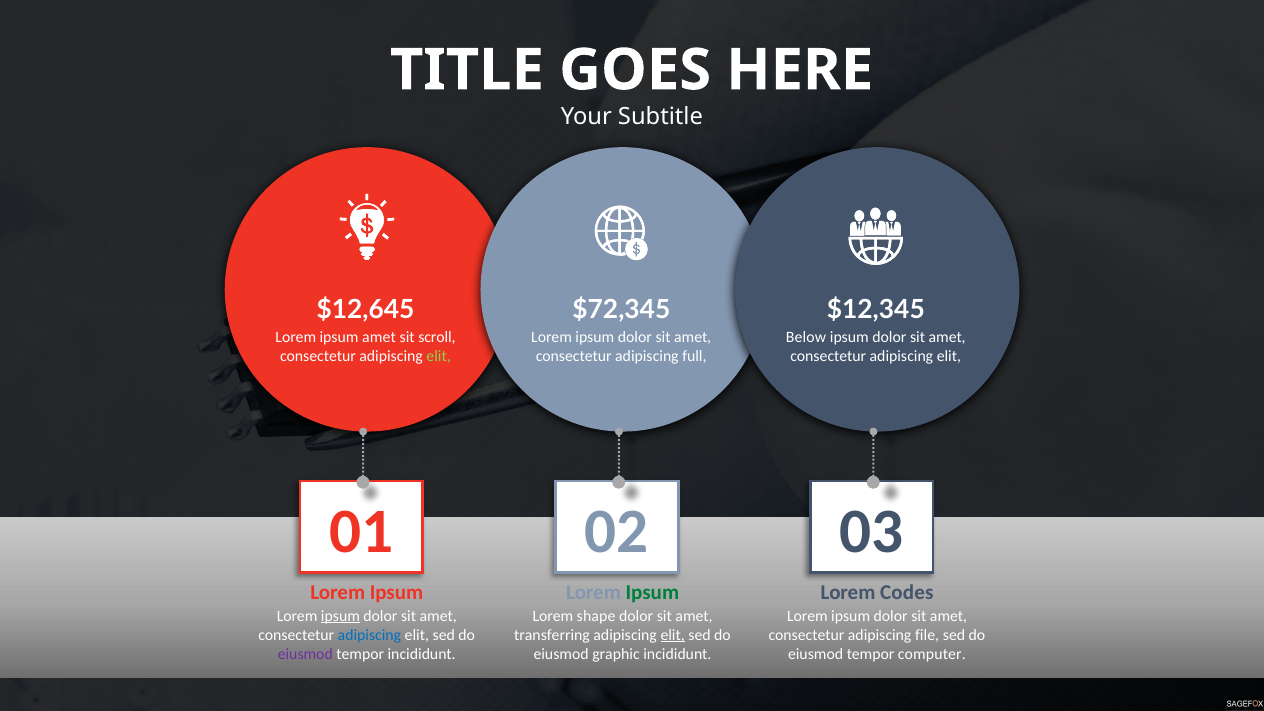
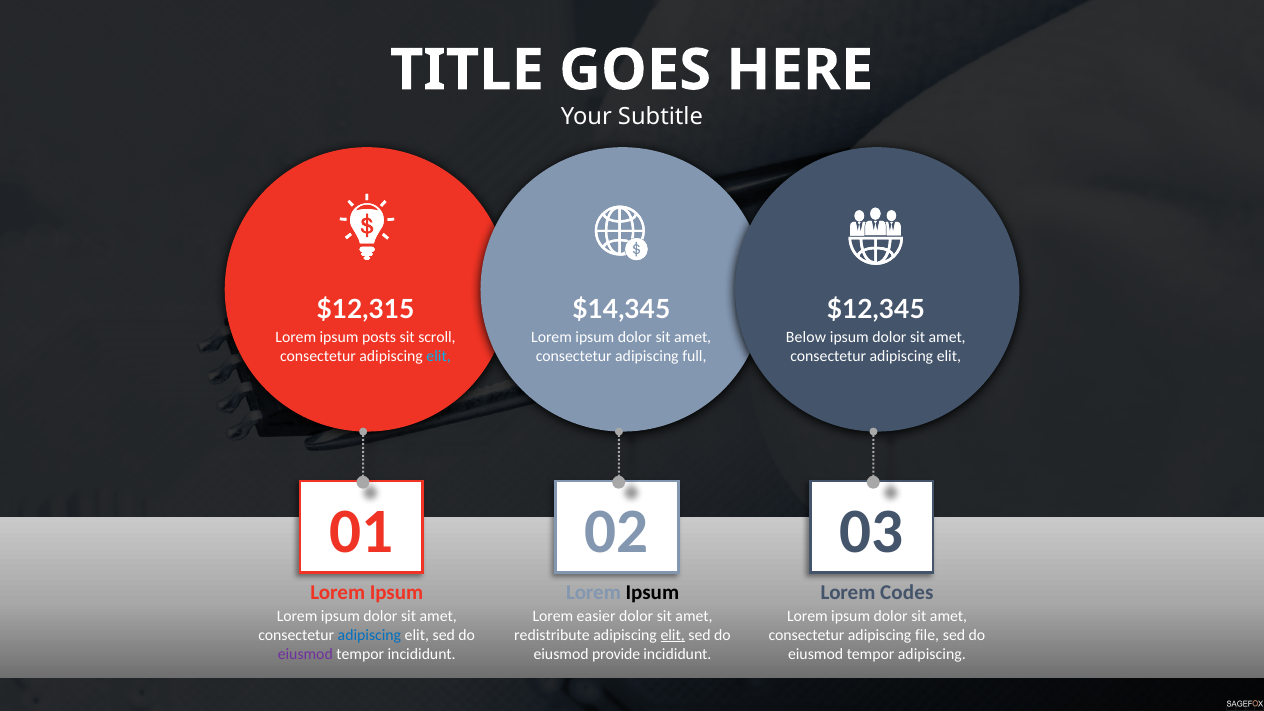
$12,645: $12,645 -> $12,315 (366, 310)
$72,345: $72,345 -> $14,345 (621, 310)
ipsum amet: amet -> posts (379, 337)
elit colour: light green -> light blue (439, 356)
Ipsum colour: green -> black (652, 593)
ipsum underline: present -> none (340, 616)
shape: shape -> easier (596, 616)
transferring: transferring -> redistribute (552, 635)
graphic: graphic -> provide (616, 654)
tempor computer: computer -> adipiscing (932, 654)
